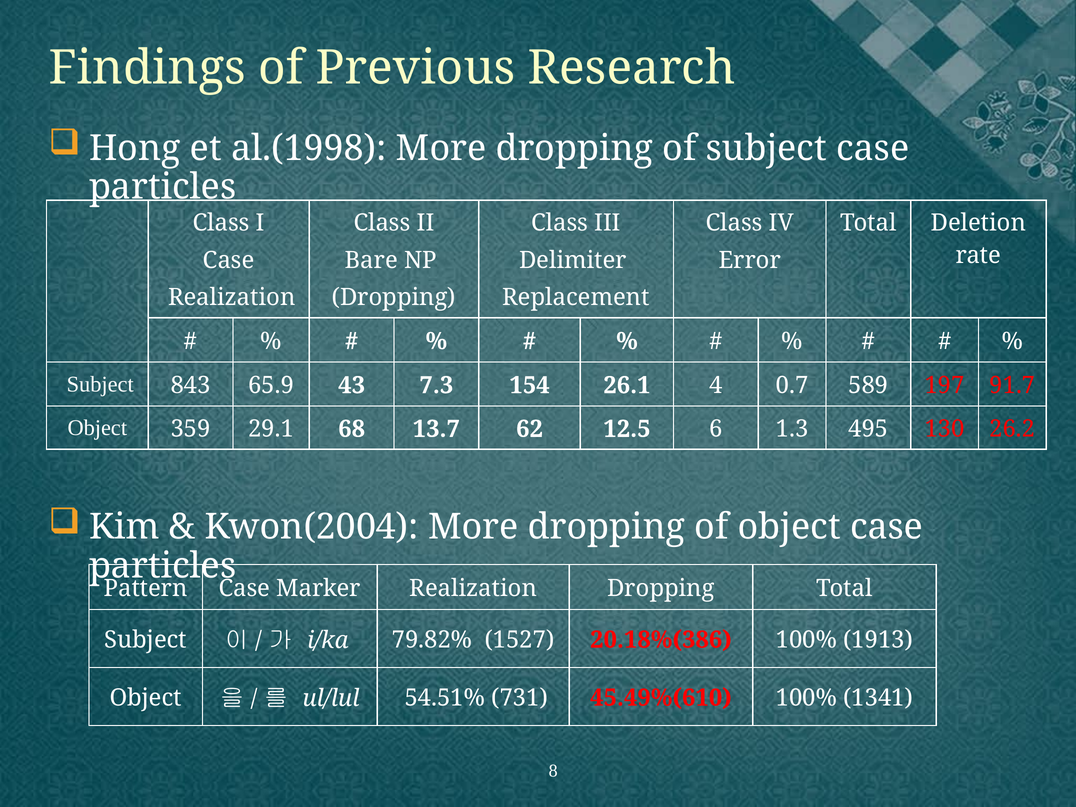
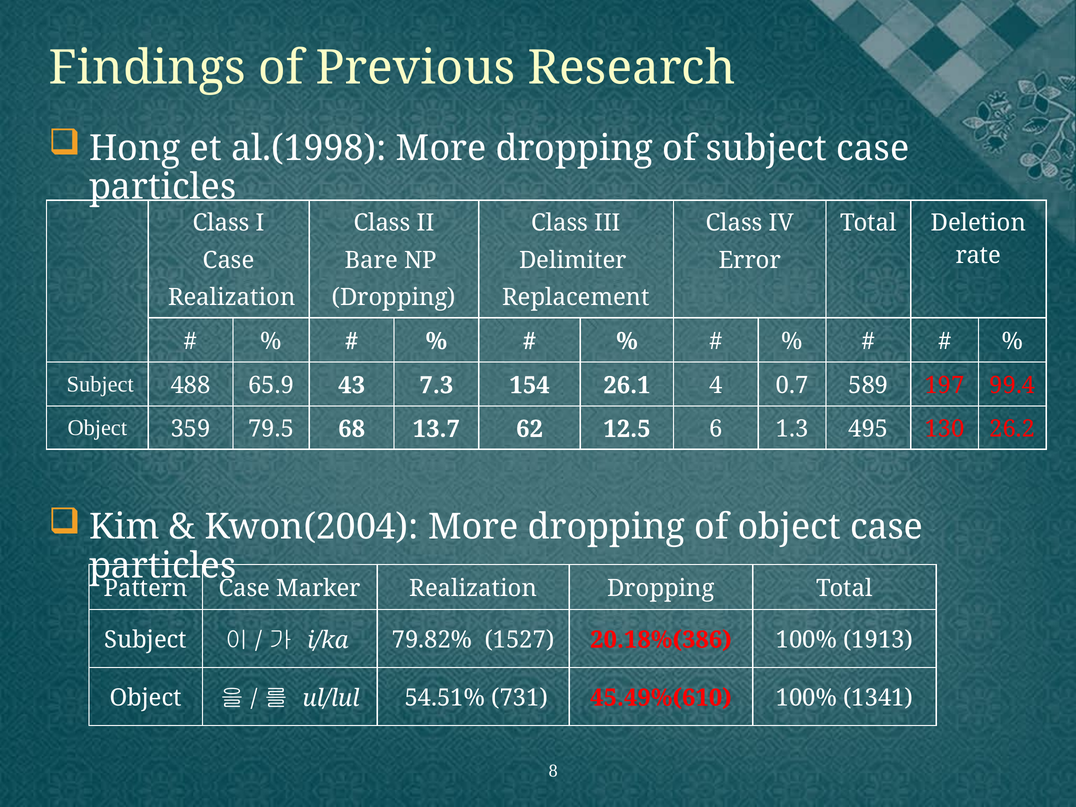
843: 843 -> 488 (191, 385)
91.7: 91.7 -> 99.4 (1012, 385)
29.1: 29.1 -> 79.5 (271, 429)
